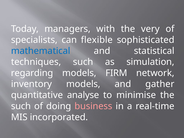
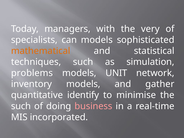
can flexible: flexible -> models (97, 40)
mathematical colour: blue -> orange (41, 51)
regarding: regarding -> problems (32, 73)
FIRM: FIRM -> UNIT (116, 73)
analyse: analyse -> identify (83, 95)
